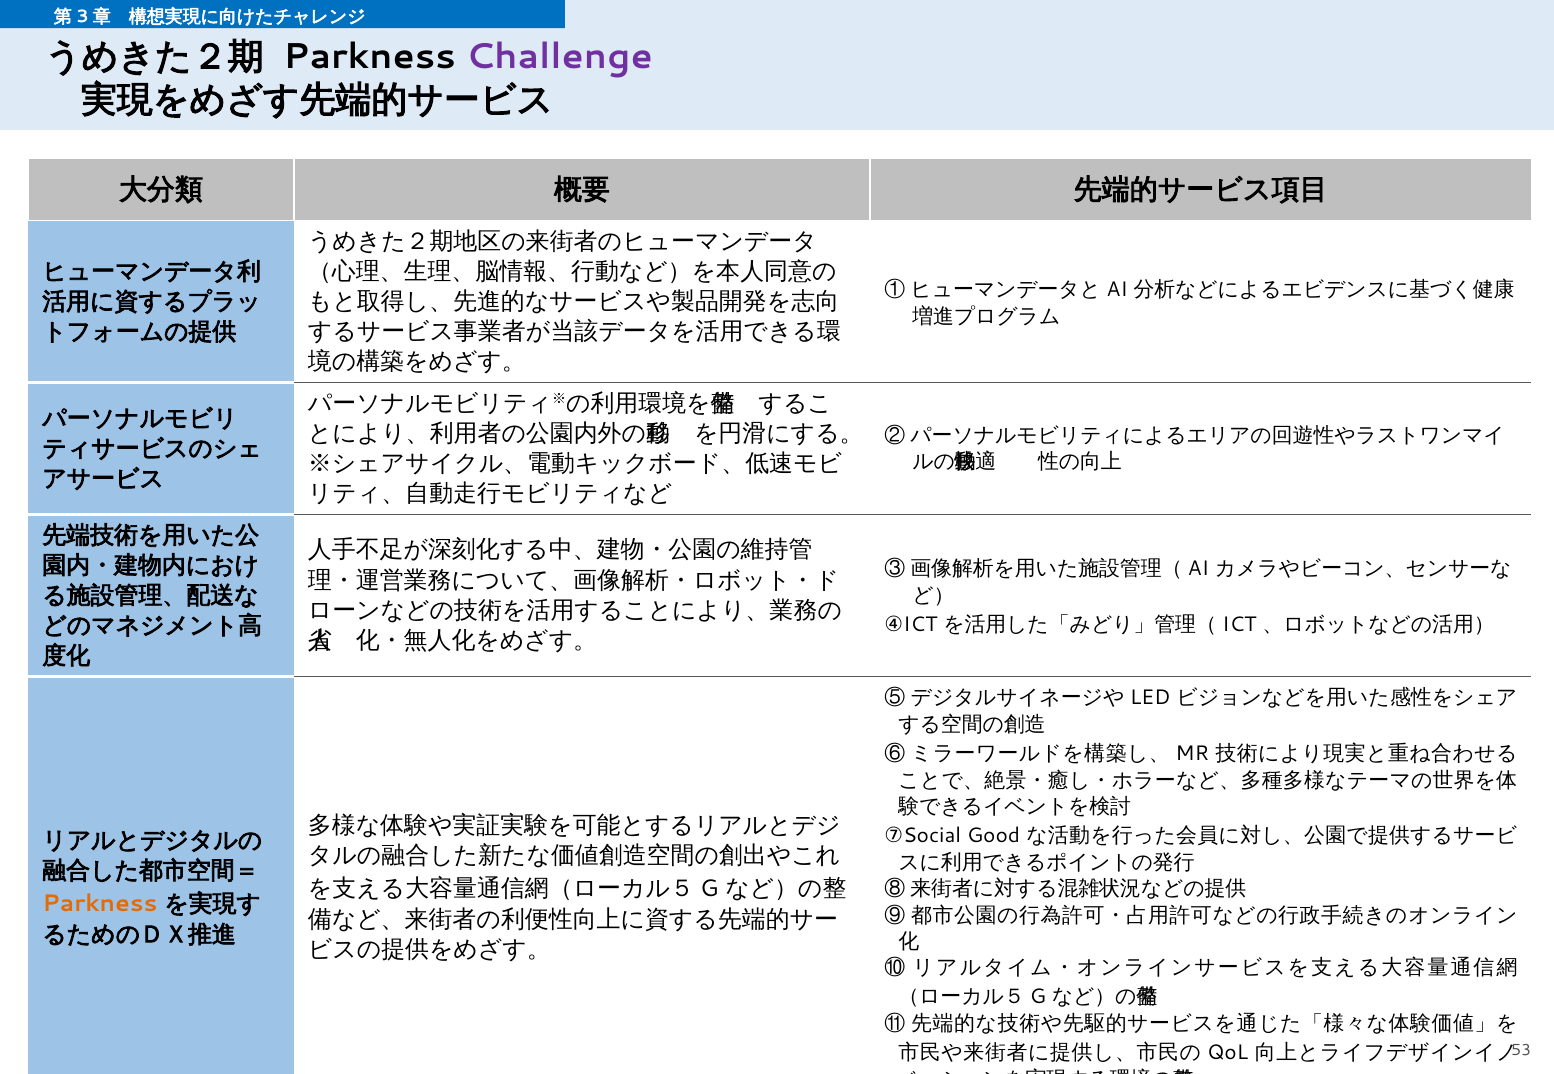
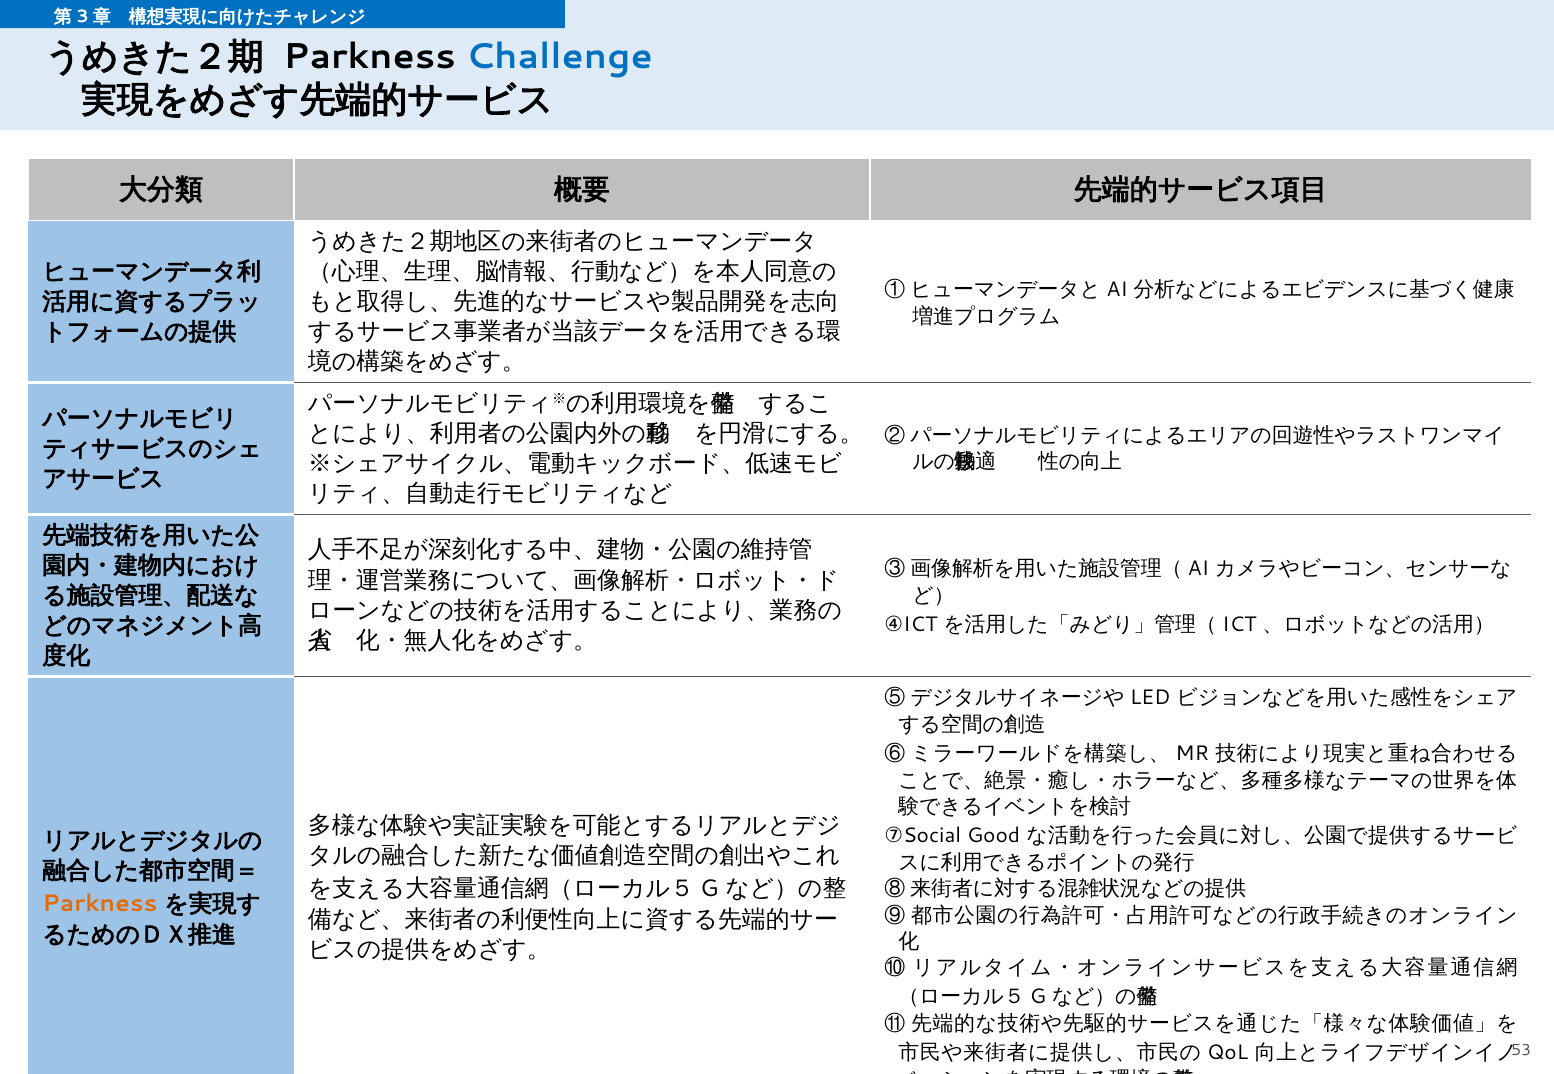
Challenge colour: purple -> blue (559, 57)
